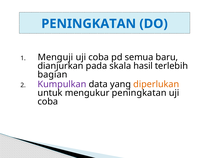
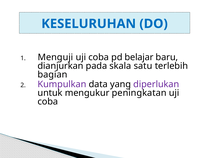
PENINGKATAN: PENINGKATAN -> KESELURUHAN (89, 24)
semua: semua -> belajar (139, 57)
hasil: hasil -> satu (143, 66)
diperlukan colour: orange -> purple (156, 84)
